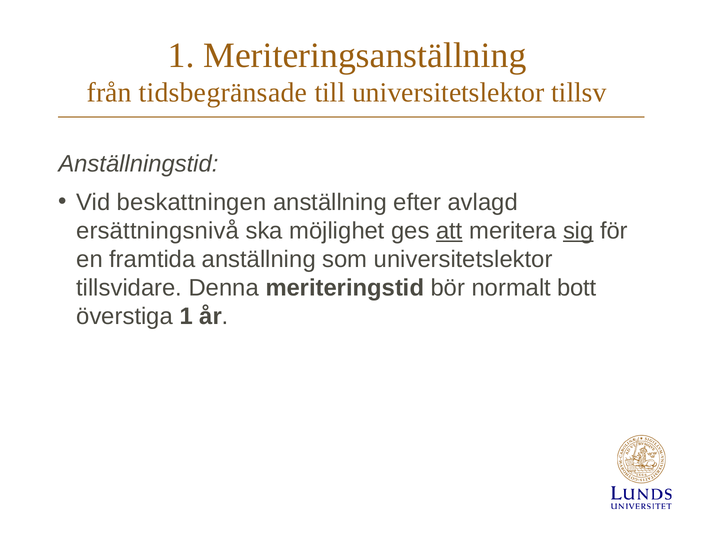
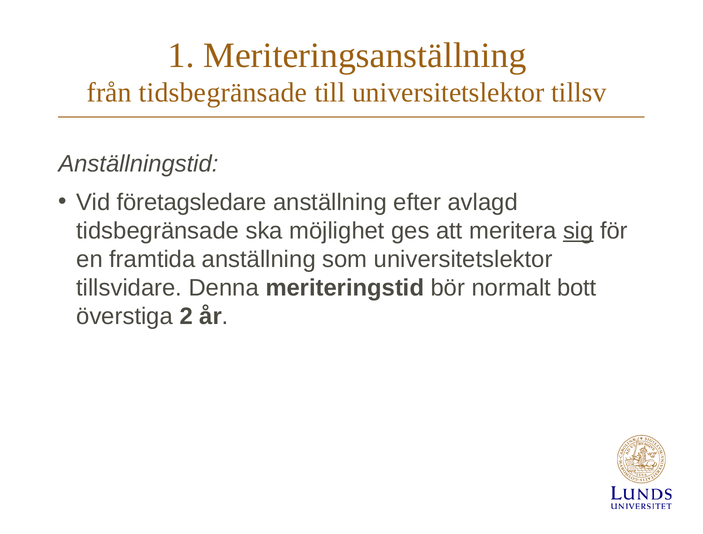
beskattningen: beskattningen -> företagsledare (192, 202)
ersättningsnivå: ersättningsnivå -> tidsbegränsade (158, 231)
att underline: present -> none (449, 231)
överstiga 1: 1 -> 2 (186, 317)
